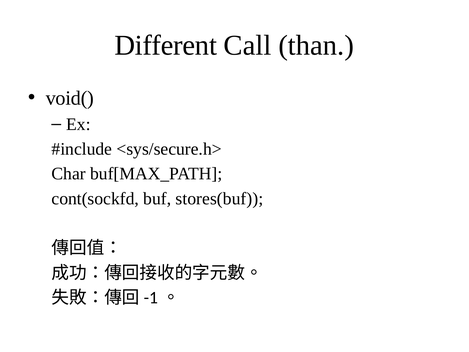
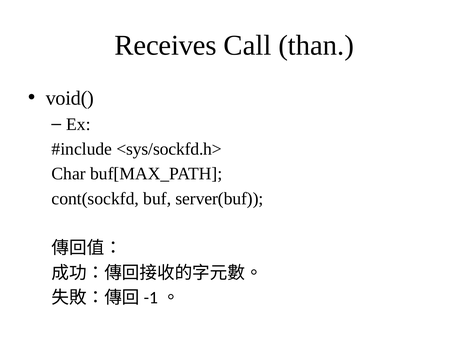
Different: Different -> Receives (166, 45)
<sys/secure.h>: <sys/secure.h> -> <sys/sockfd.h> (169, 149)
stores(buf: stores(buf -> server(buf (219, 198)
